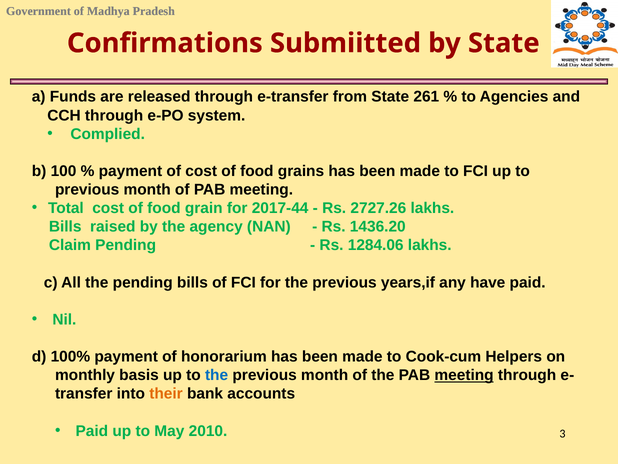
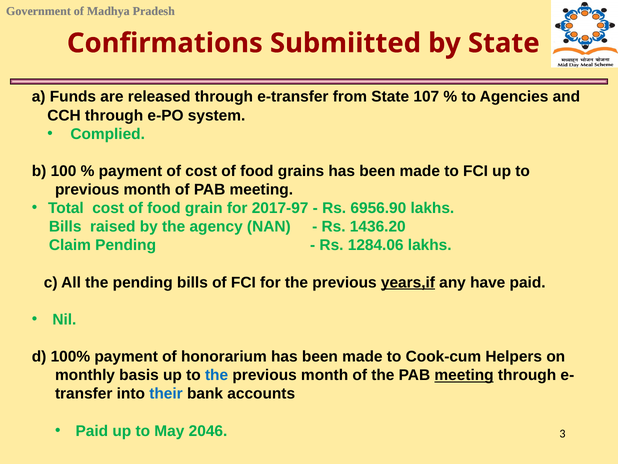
261: 261 -> 107 (426, 97)
2017-44: 2017-44 -> 2017-97 (280, 208)
2727.26: 2727.26 -> 6956.90 (378, 208)
years,if underline: none -> present (408, 282)
their colour: orange -> blue (166, 393)
2010: 2010 -> 2046 (208, 430)
